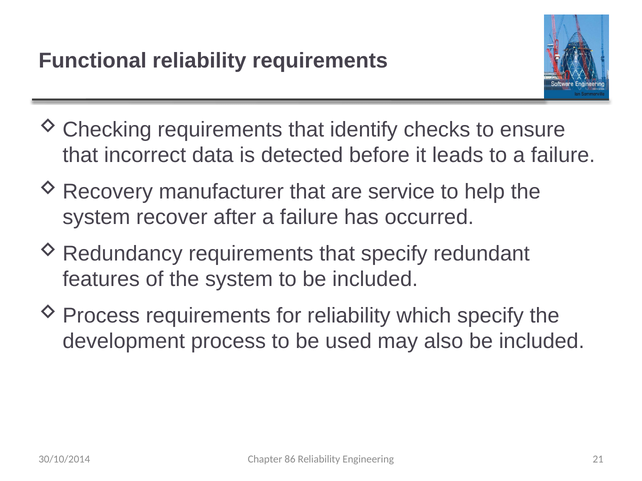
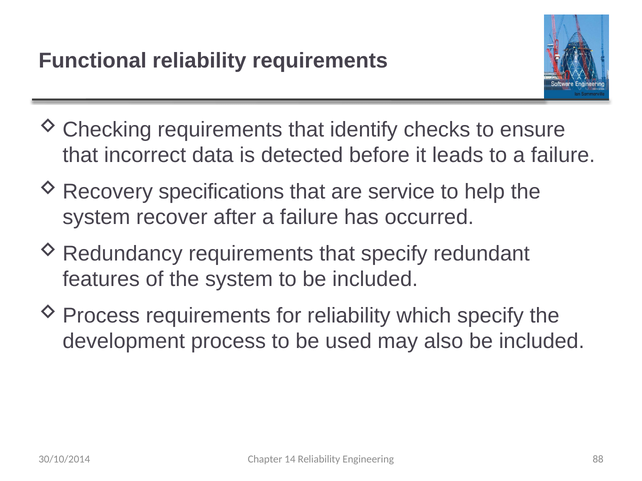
manufacturer: manufacturer -> specifications (221, 192)
86: 86 -> 14 (290, 460)
21: 21 -> 88 (598, 460)
